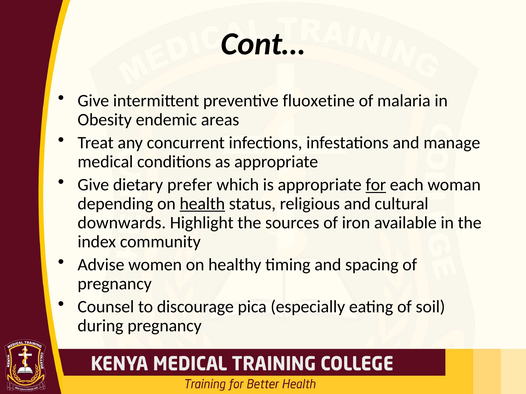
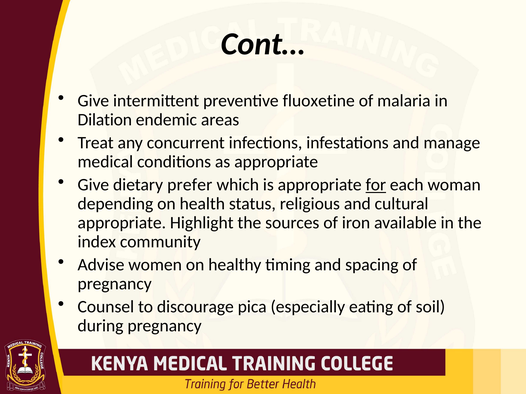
Obesity: Obesity -> Dilation (105, 120)
health underline: present -> none (202, 204)
downwards: downwards -> appropriate (122, 223)
